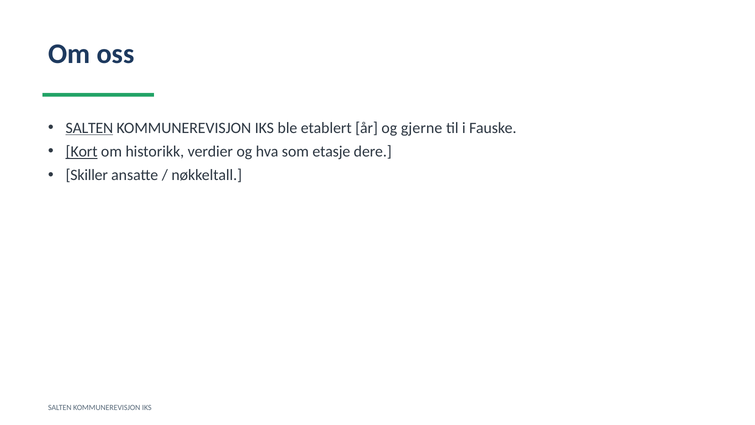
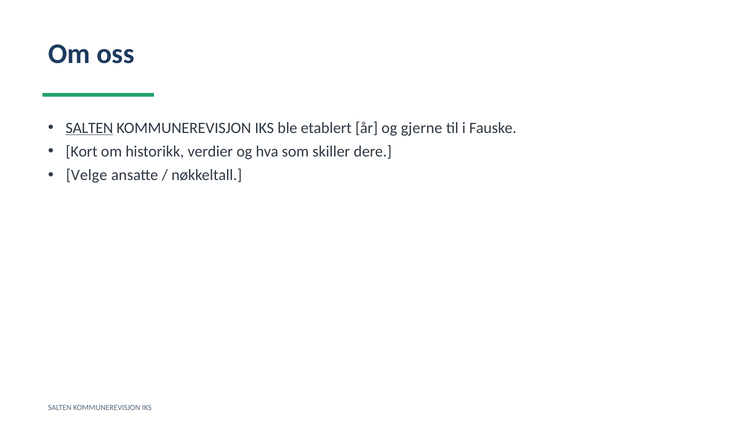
Kort underline: present -> none (82, 151)
etasje: etasje -> skiller (331, 151)
Skiller: Skiller -> Velge (87, 175)
